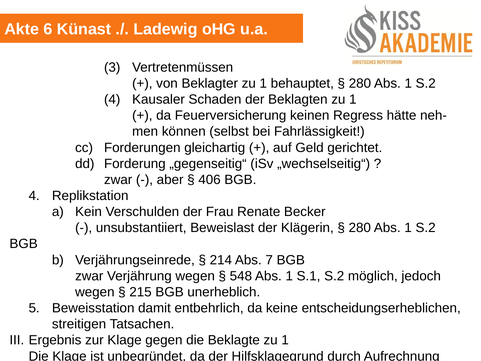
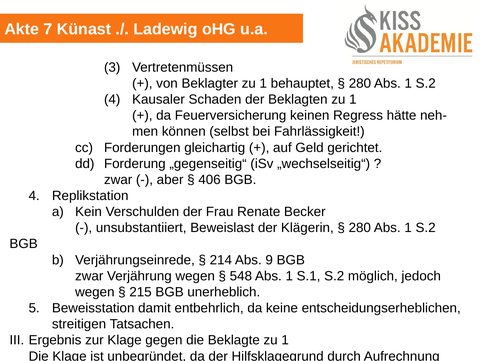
6: 6 -> 7 (48, 29)
7: 7 -> 9 (269, 260)
